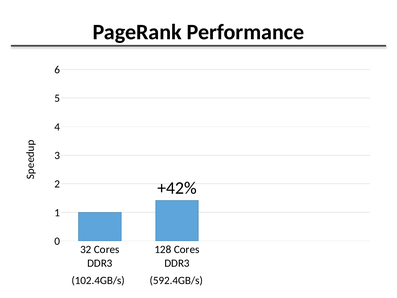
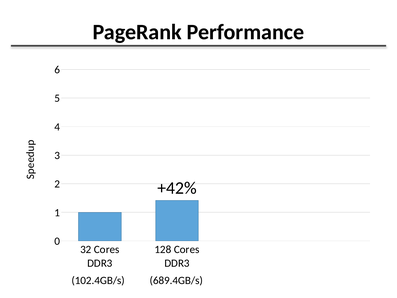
592.4GB/s: 592.4GB/s -> 689.4GB/s (176, 280)
